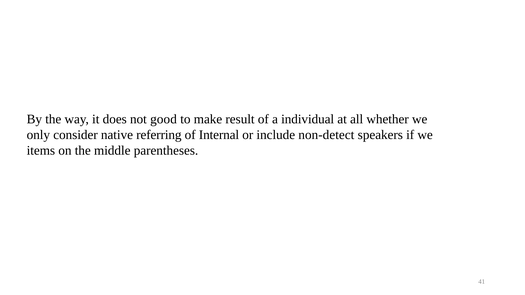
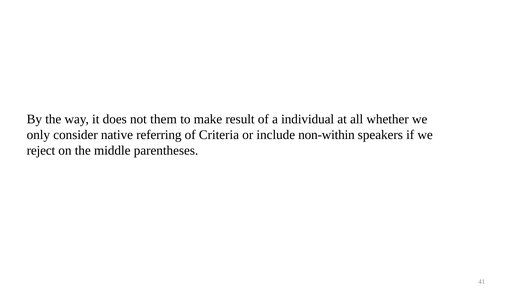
good: good -> them (163, 119)
Internal: Internal -> Criteria (219, 135)
non-detect: non-detect -> non-within (326, 135)
items: items -> reject (41, 151)
